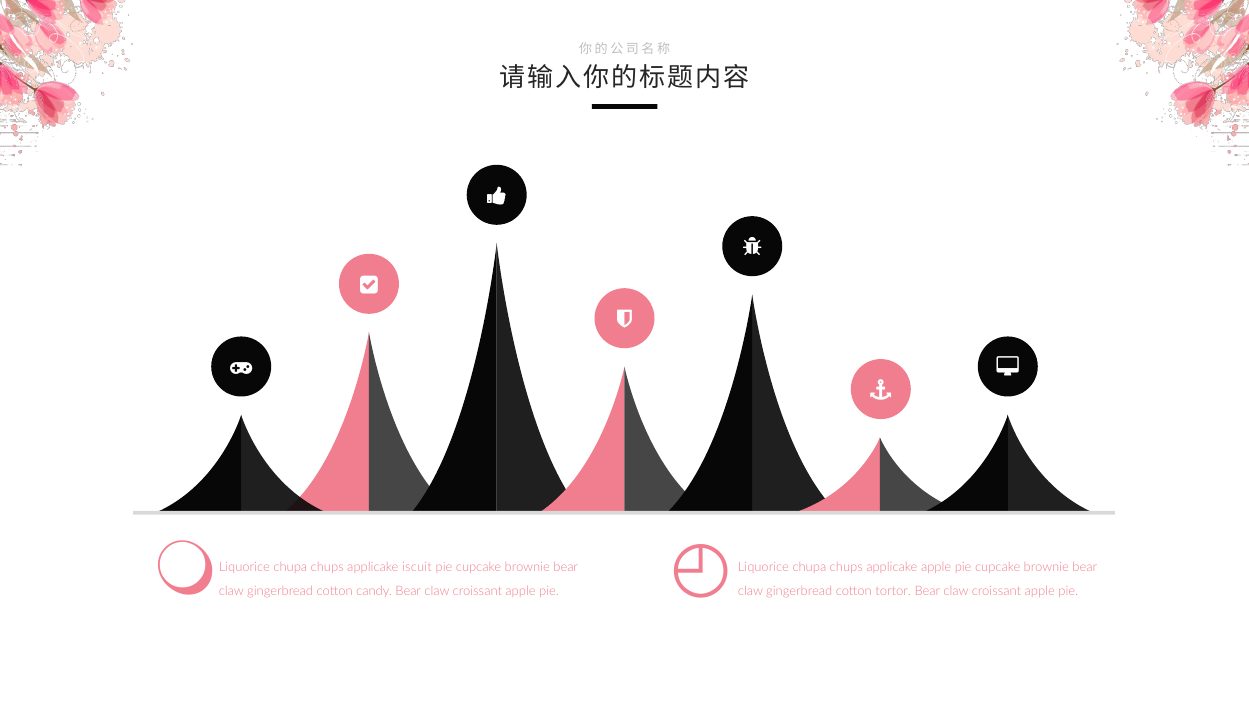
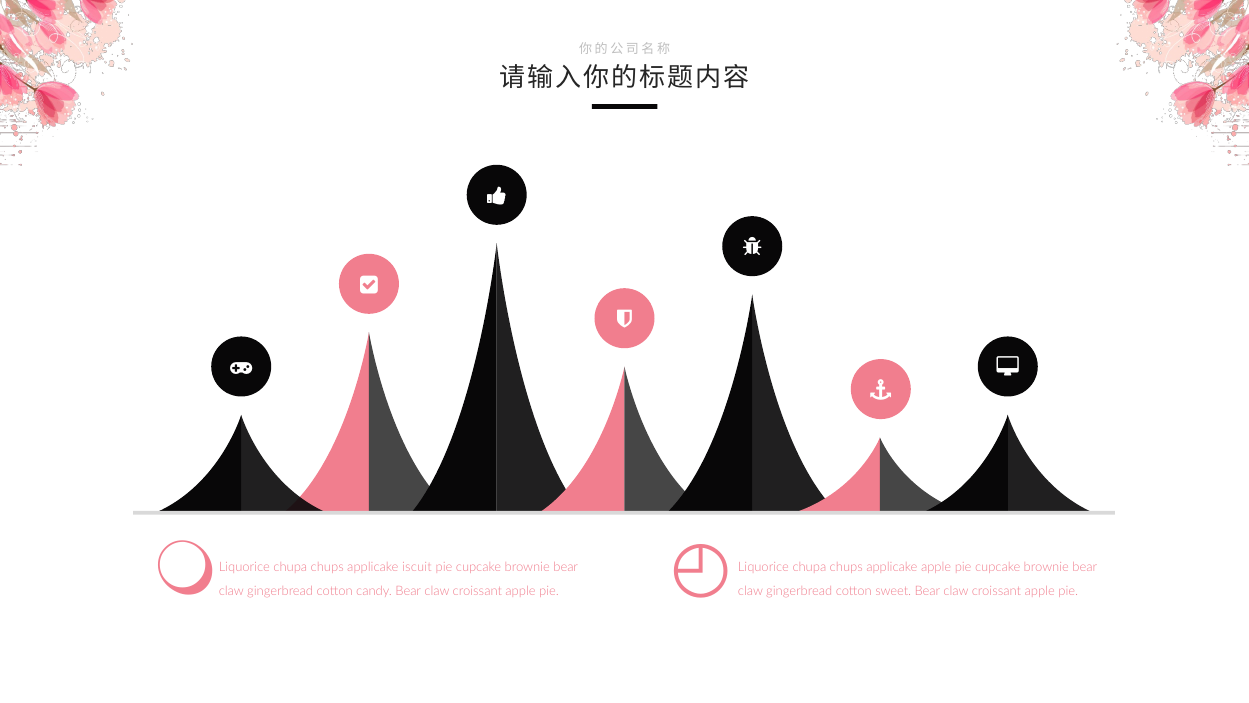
tortor: tortor -> sweet (893, 591)
